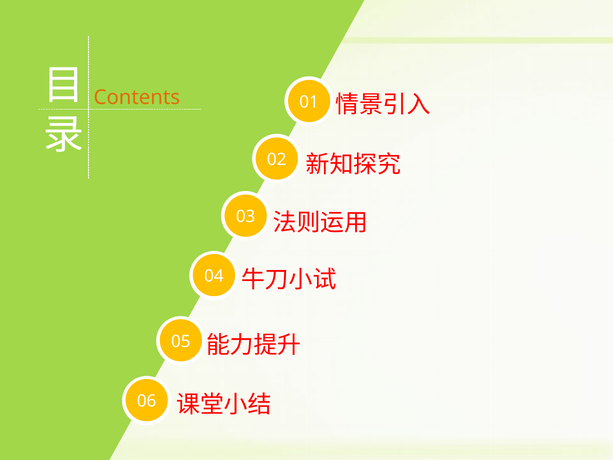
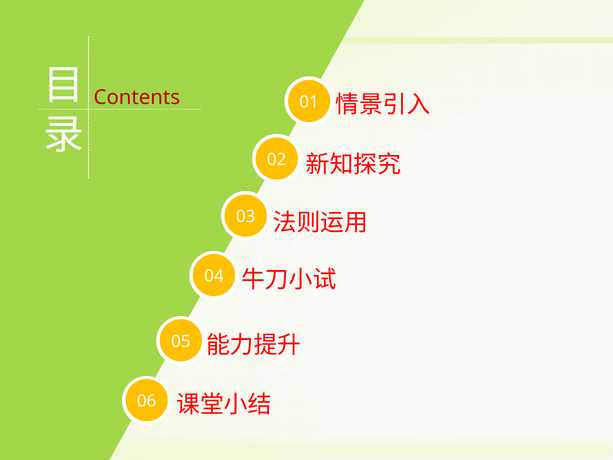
Contents colour: orange -> red (137, 98)
